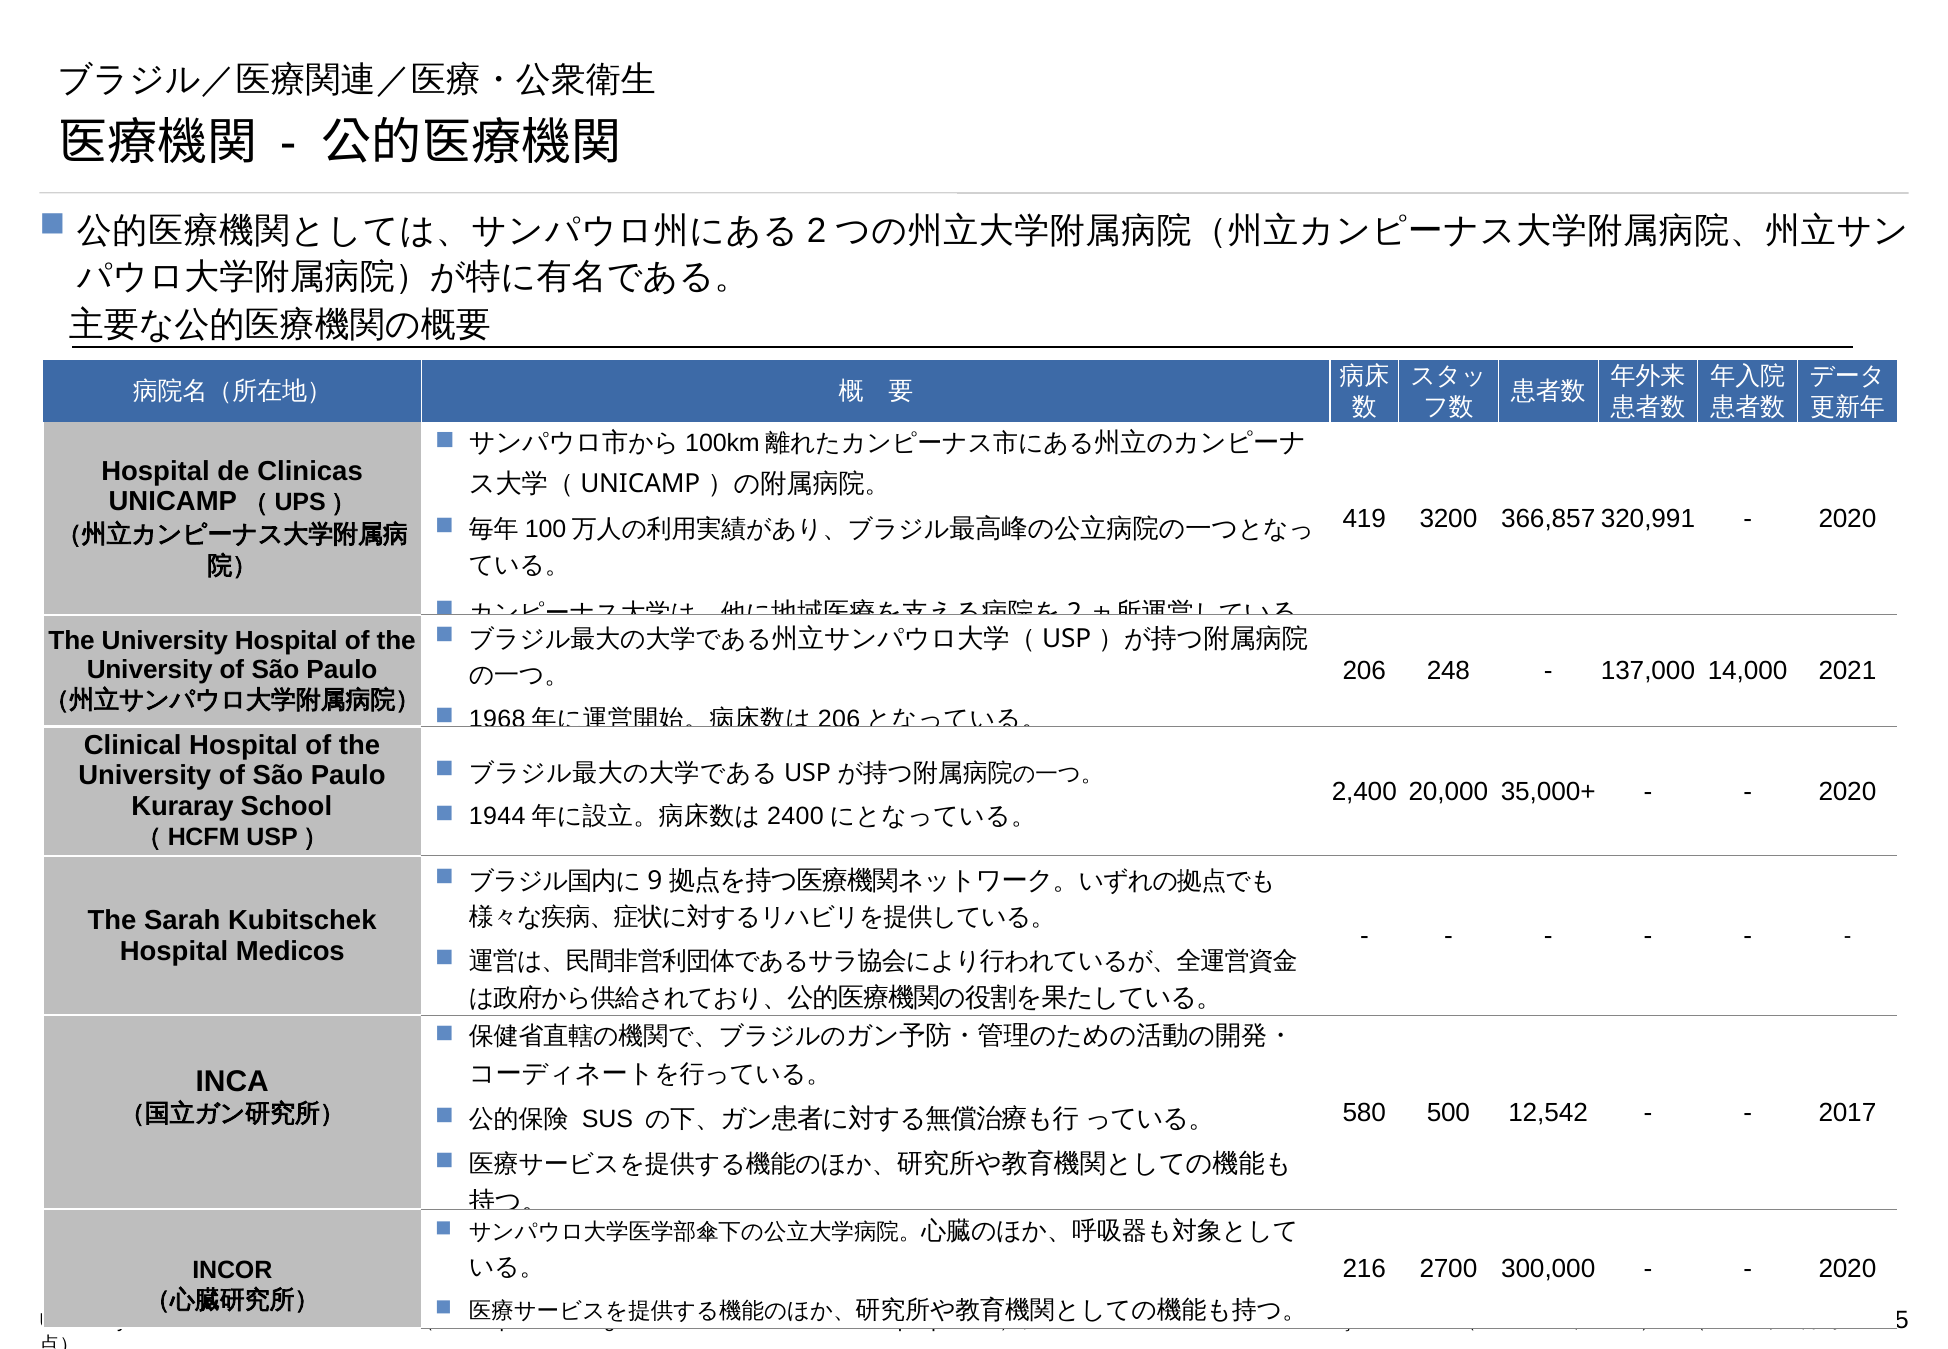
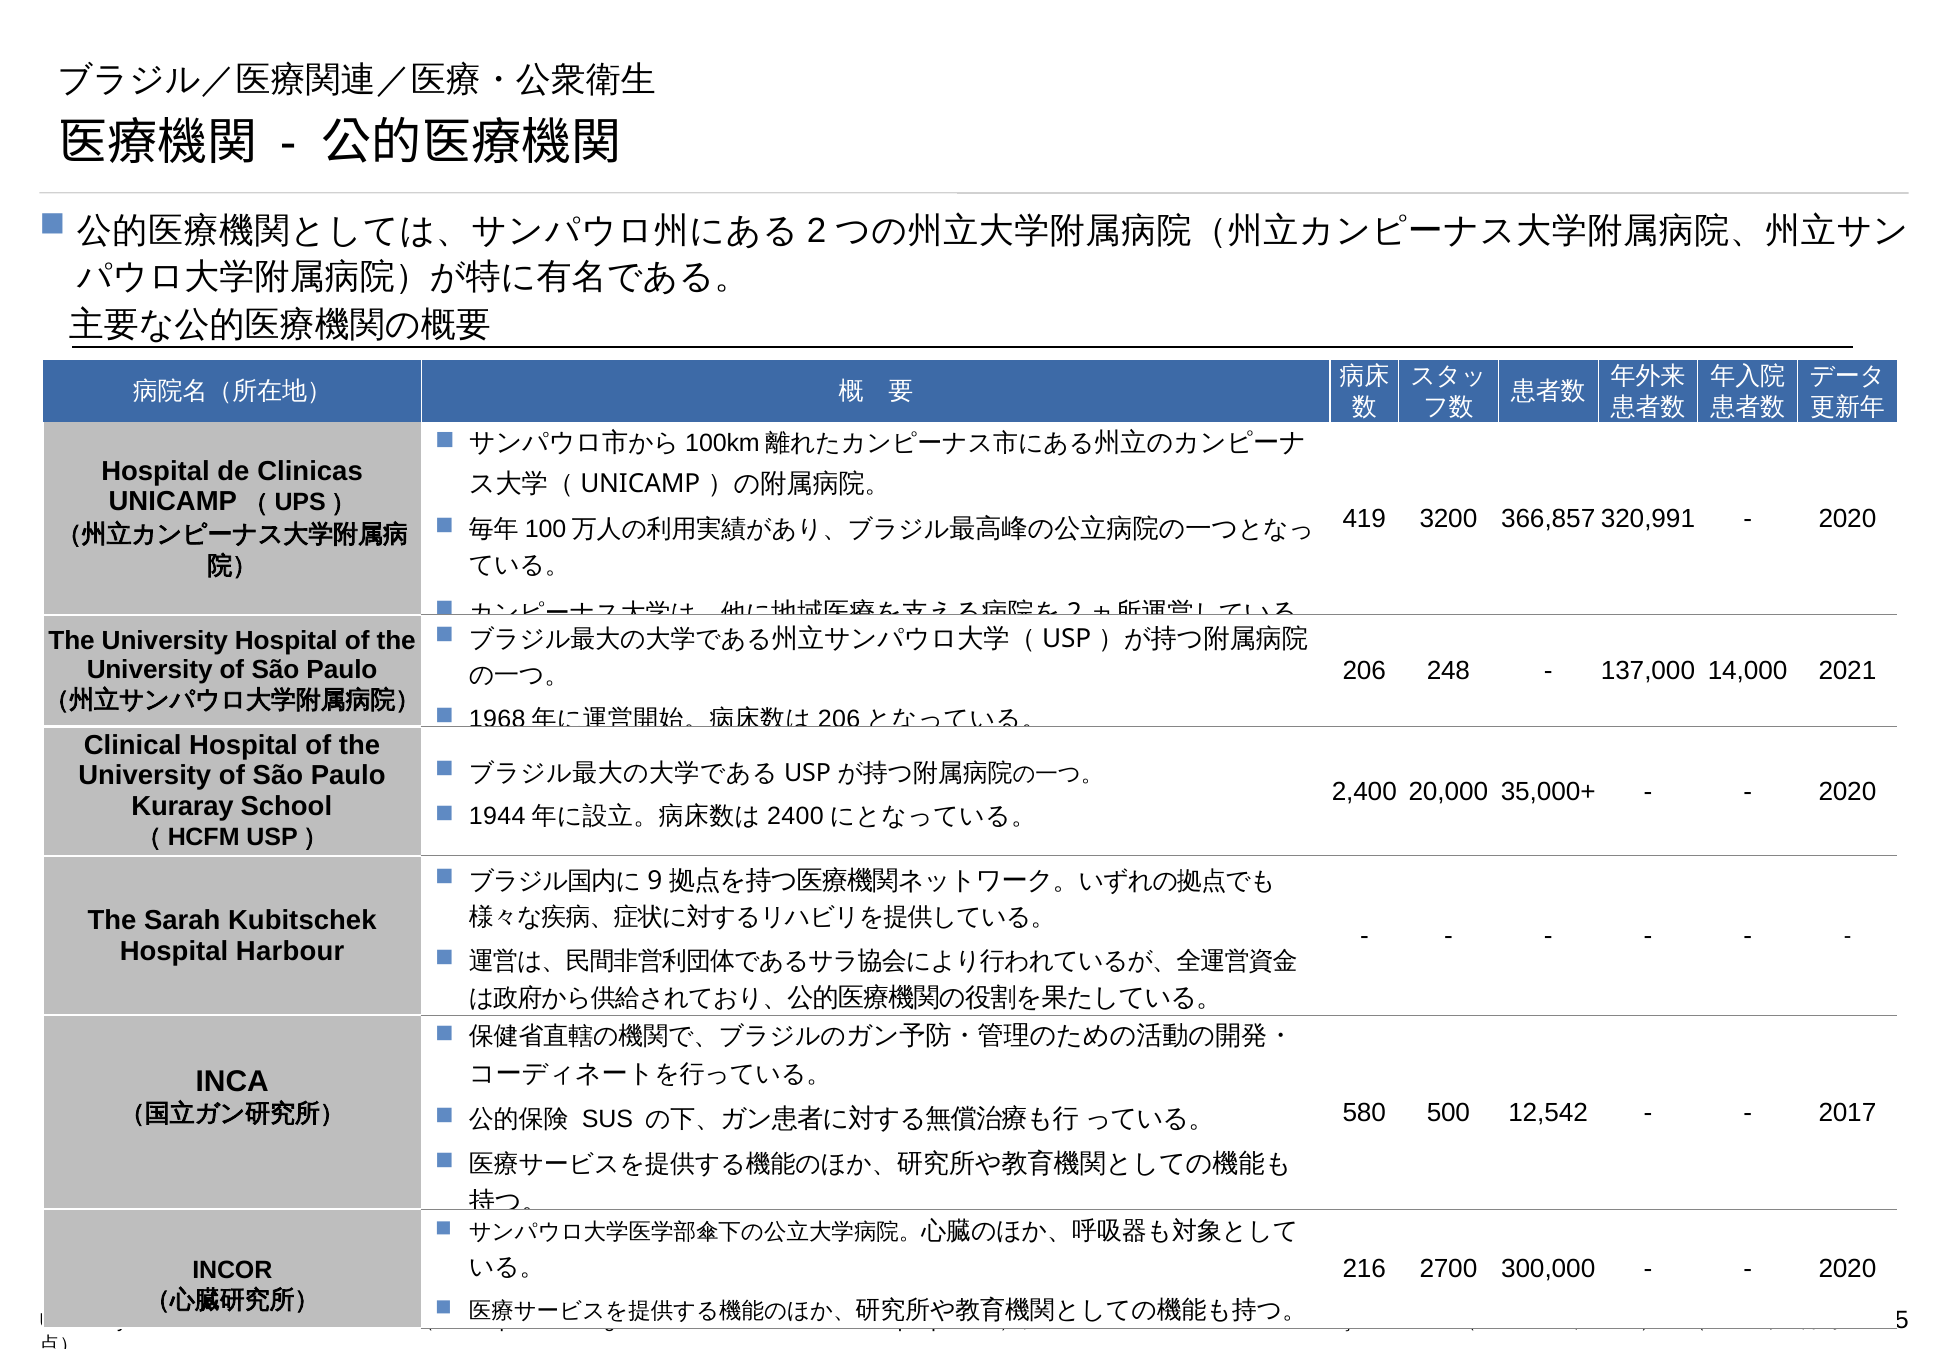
Medicos: Medicos -> Harbour (290, 951)
